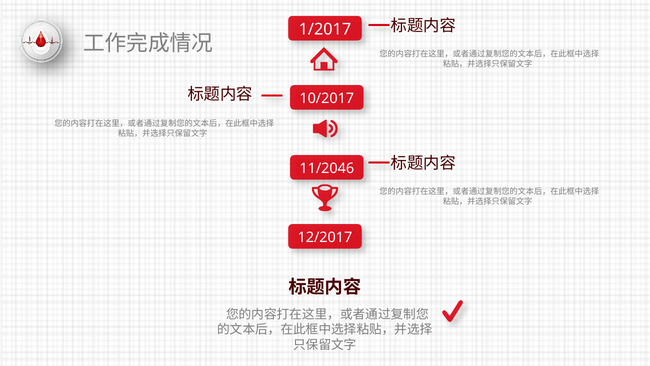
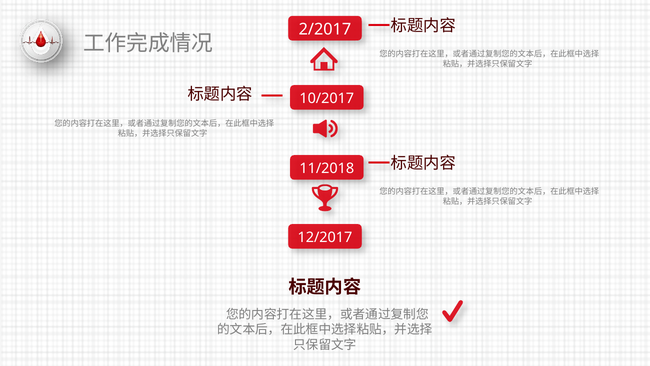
1/2017: 1/2017 -> 2/2017 (325, 29)
11/2046: 11/2046 -> 11/2018 (327, 168)
